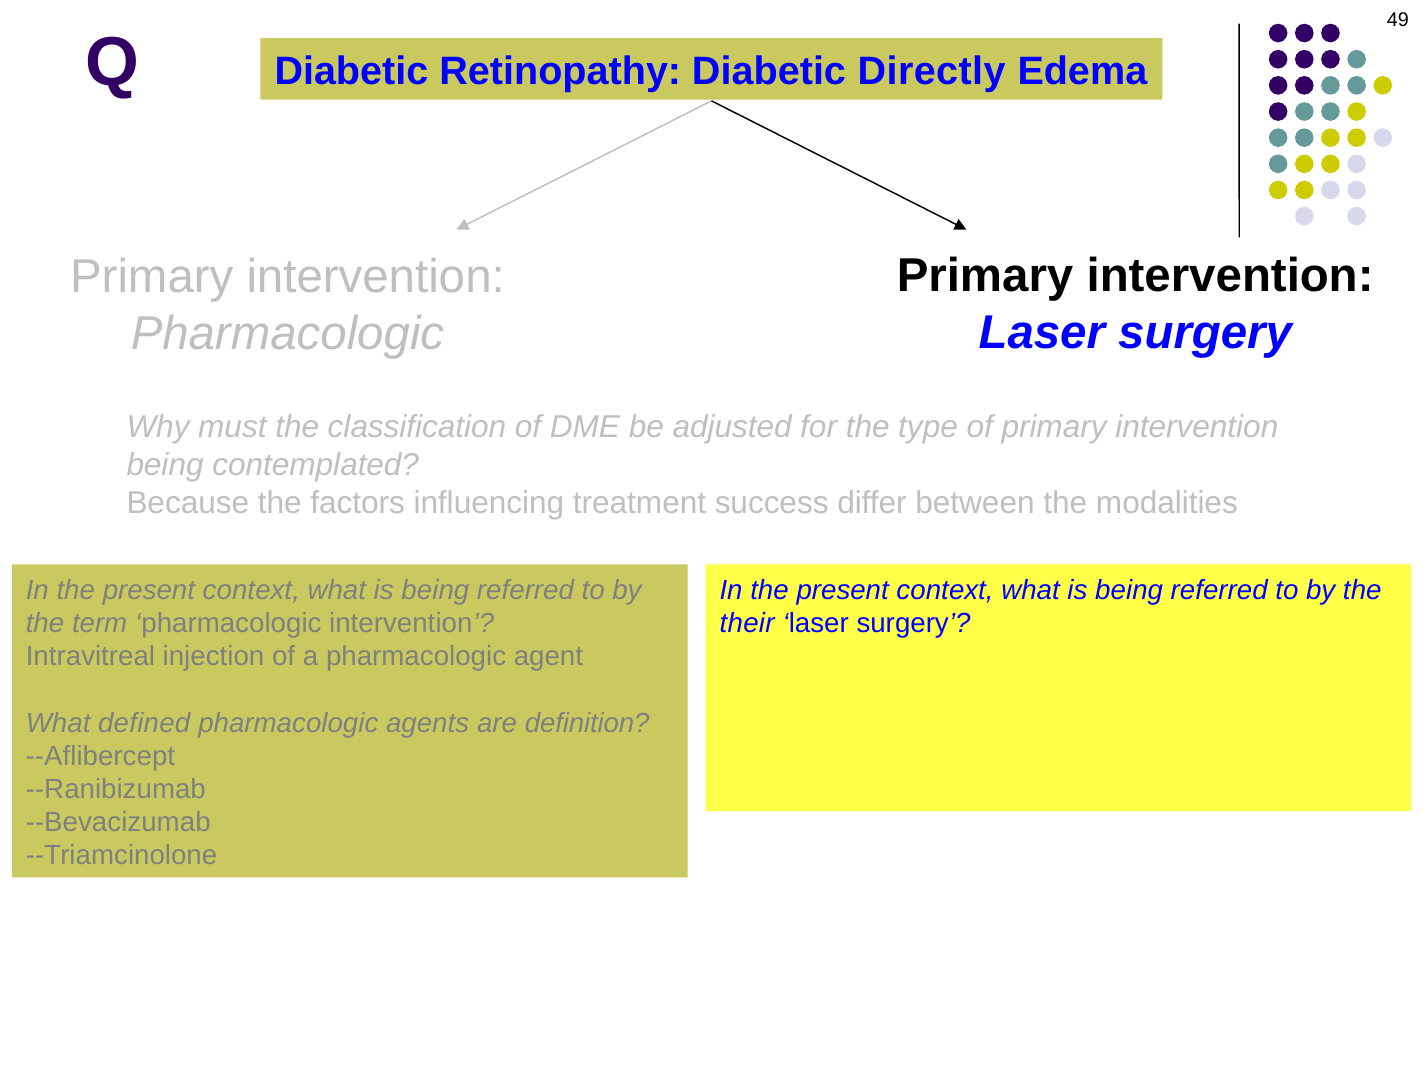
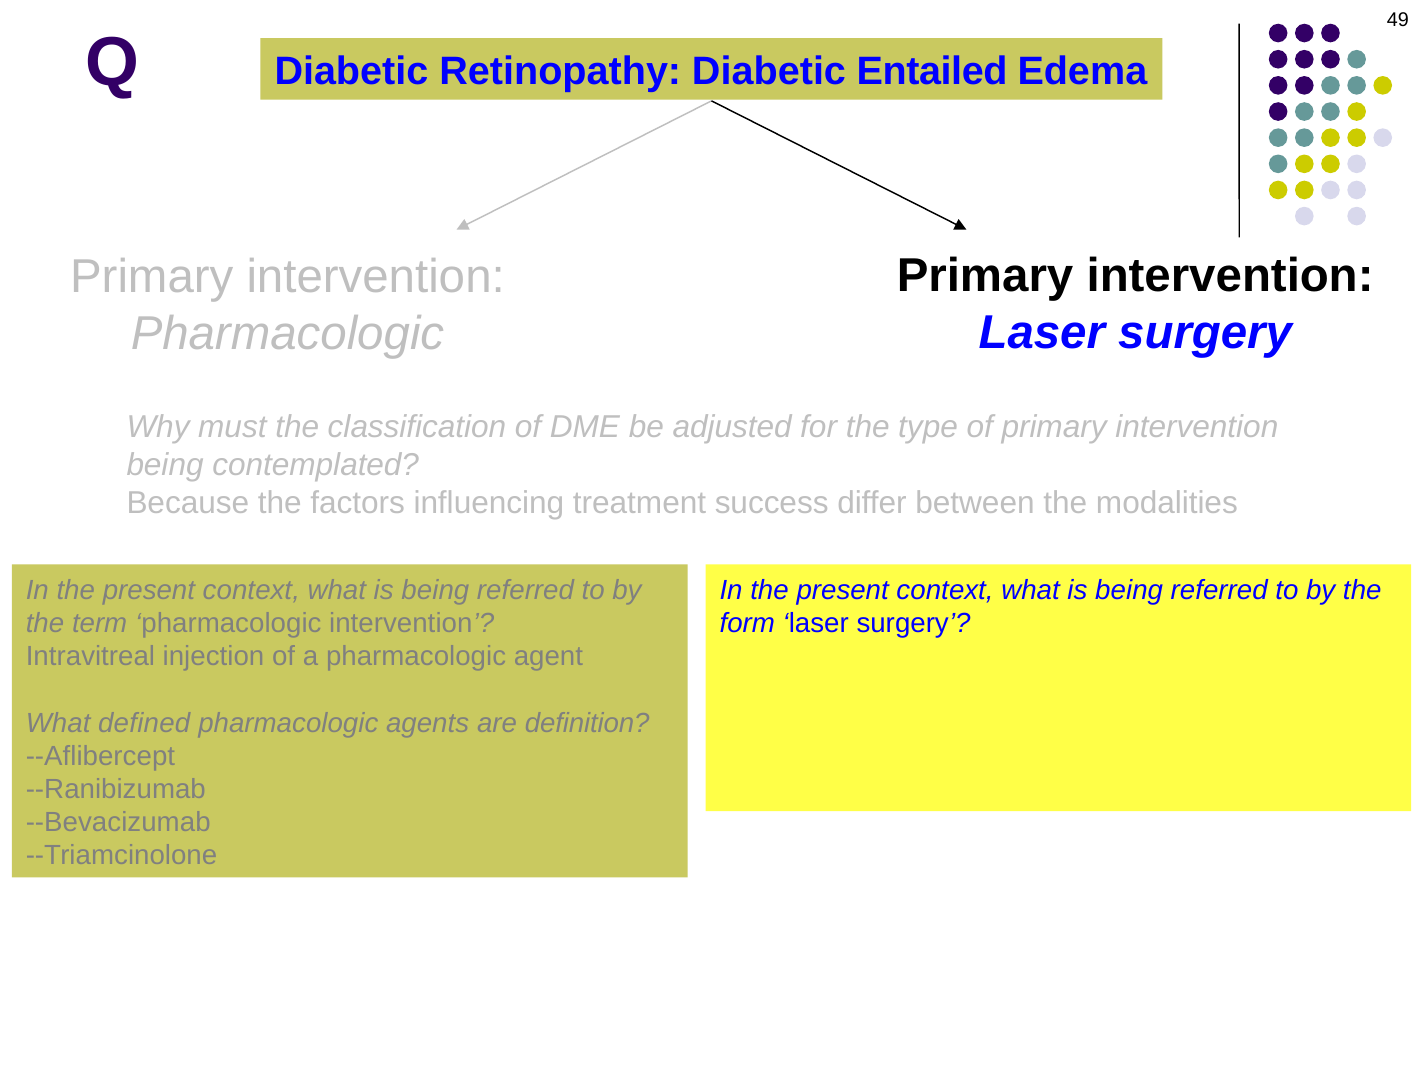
Directly: Directly -> Entailed (932, 72)
their: their -> form (747, 623)
